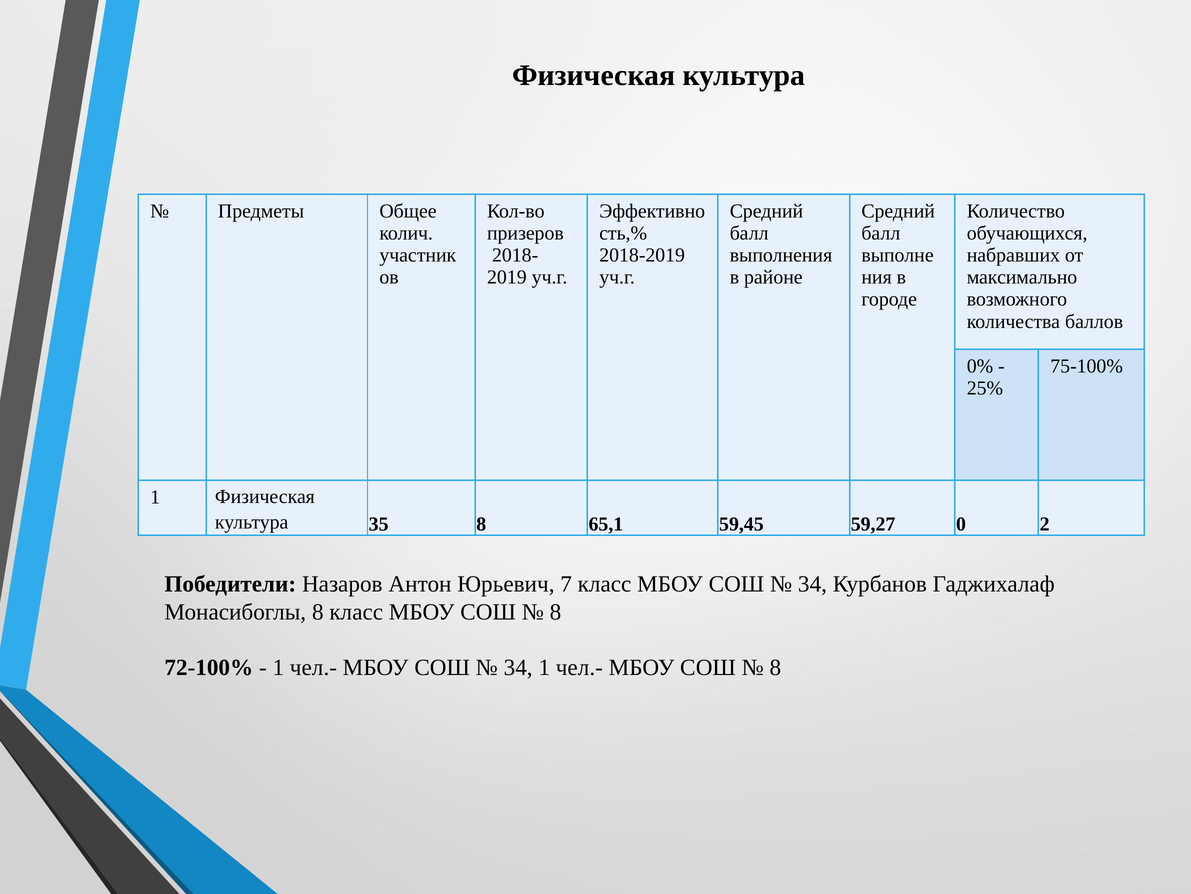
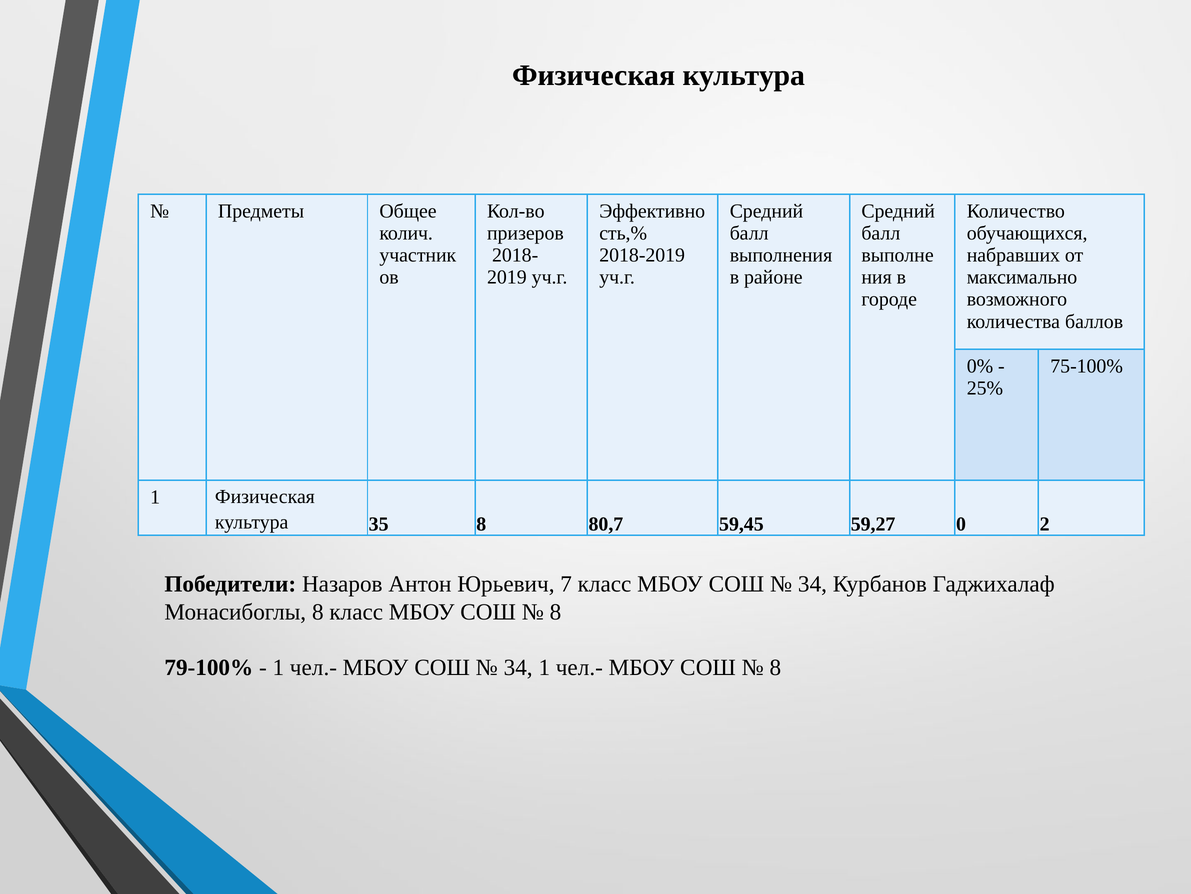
65,1: 65,1 -> 80,7 (606, 524)
72-100%: 72-100% -> 79-100% (209, 667)
